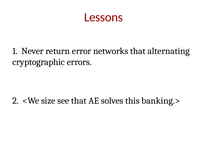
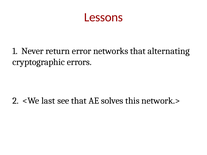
size: size -> last (48, 101)
banking.>: banking.> -> network.> (161, 101)
